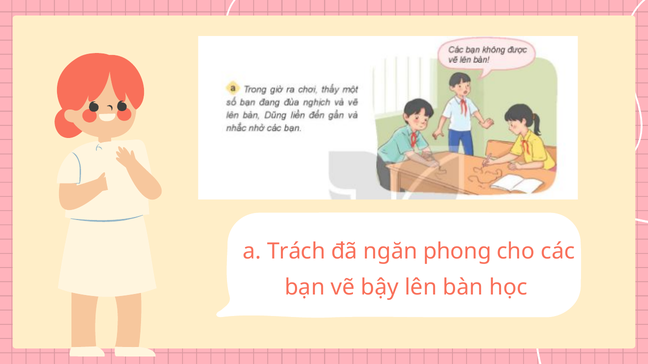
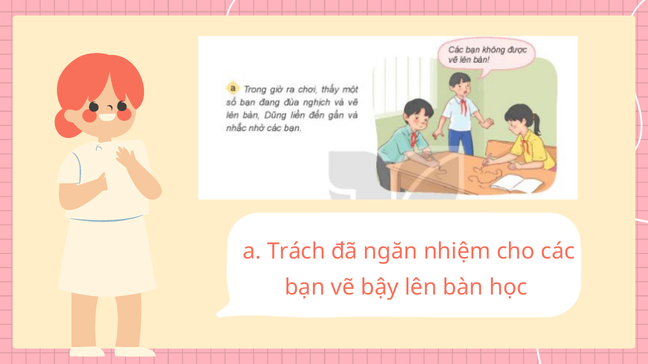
phong: phong -> nhiệm (457, 251)
